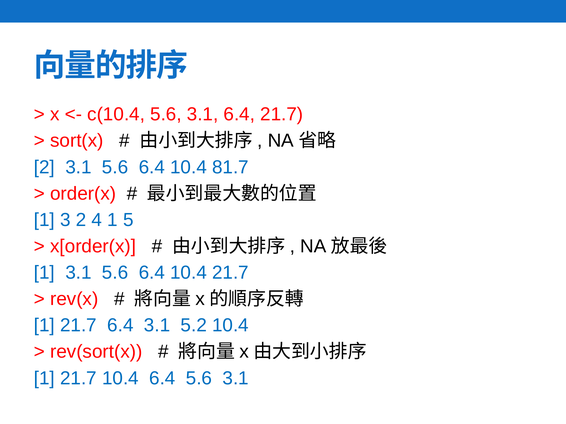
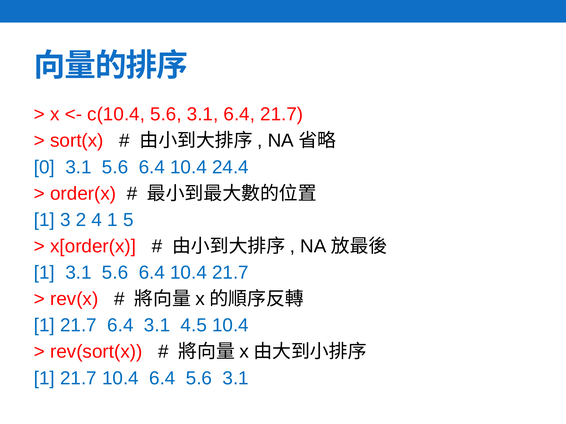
2: 2 -> 0 (44, 167)
81.7: 81.7 -> 24.4 (230, 167)
5.2: 5.2 -> 4.5 (194, 326)
